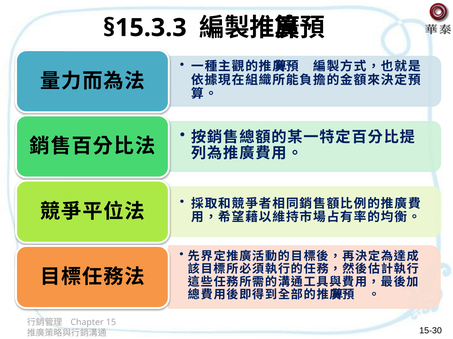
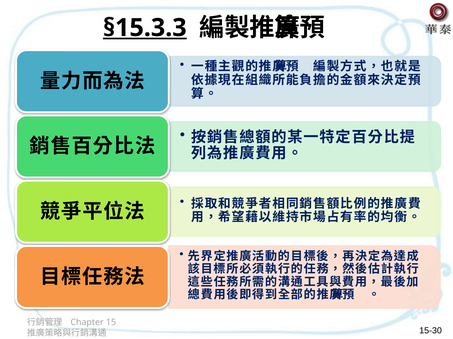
§15.3.3 underline: none -> present (145, 28)
